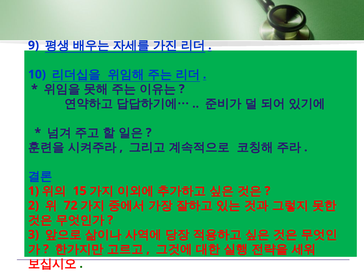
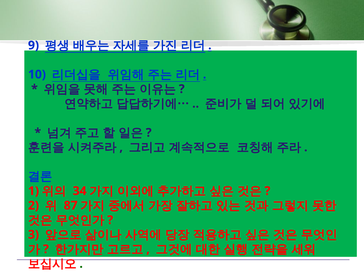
15: 15 -> 34 (80, 191)
72: 72 -> 87 (71, 205)
